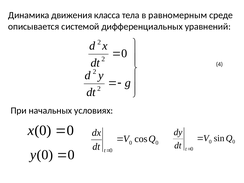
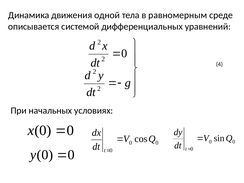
класса: класса -> одной (107, 15)
